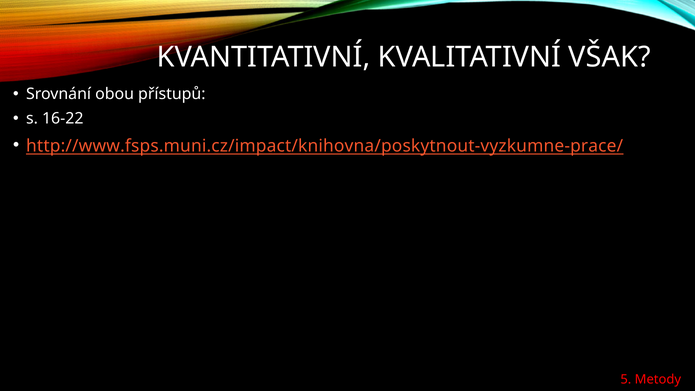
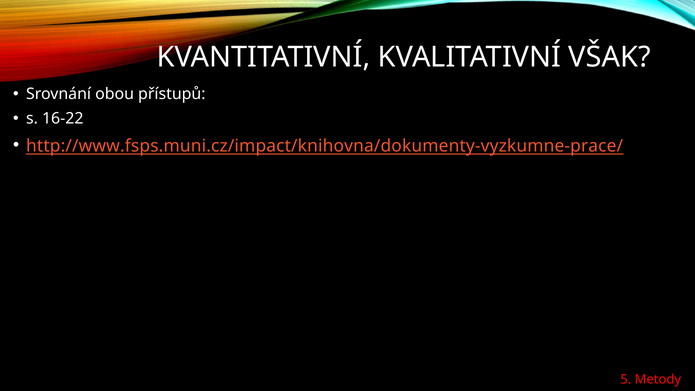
http://www.fsps.muni.cz/impact/knihovna/poskytnout-vyzkumne-prace/: http://www.fsps.muni.cz/impact/knihovna/poskytnout-vyzkumne-prace/ -> http://www.fsps.muni.cz/impact/knihovna/dokumenty-vyzkumne-prace/ (325, 146)
